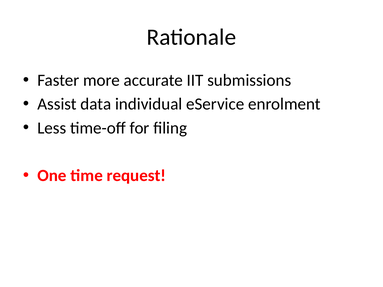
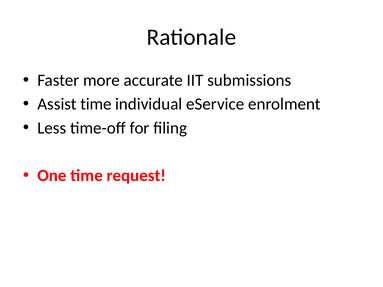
Assist data: data -> time (96, 104)
